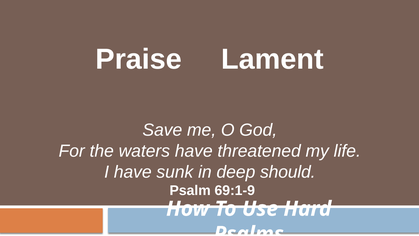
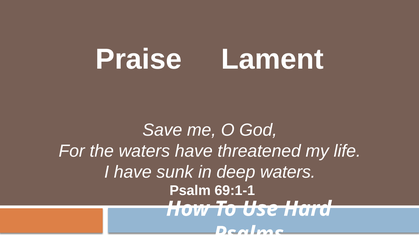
deep should: should -> waters (288, 172)
69:1-9: 69:1-9 -> 69:1-1 (235, 190)
